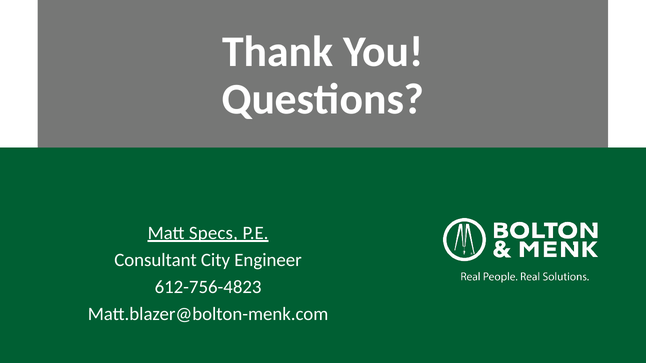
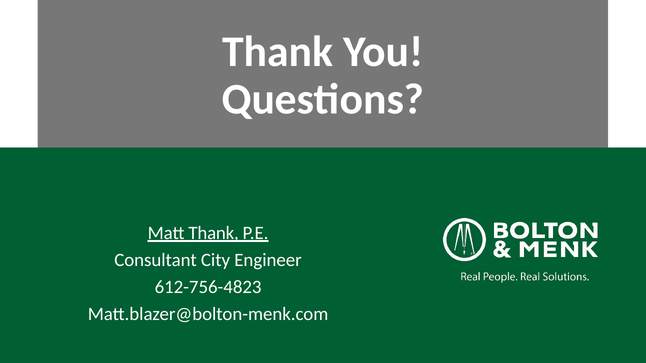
Matt Specs: Specs -> Thank (214, 233)
